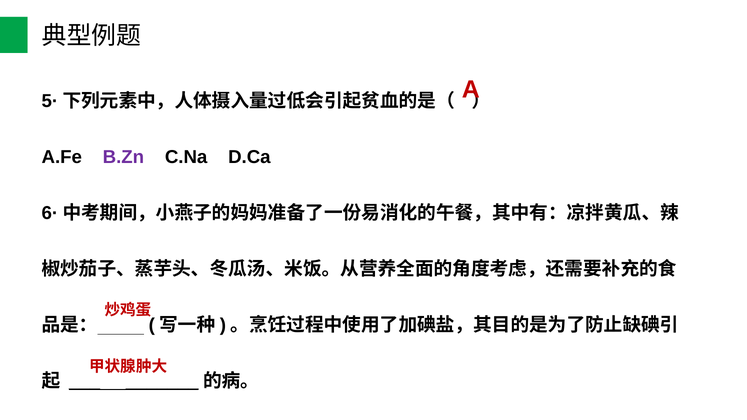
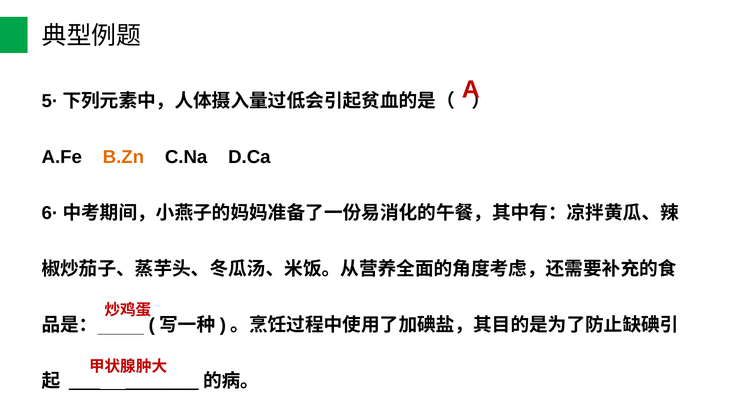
B.Zn colour: purple -> orange (123, 157)
